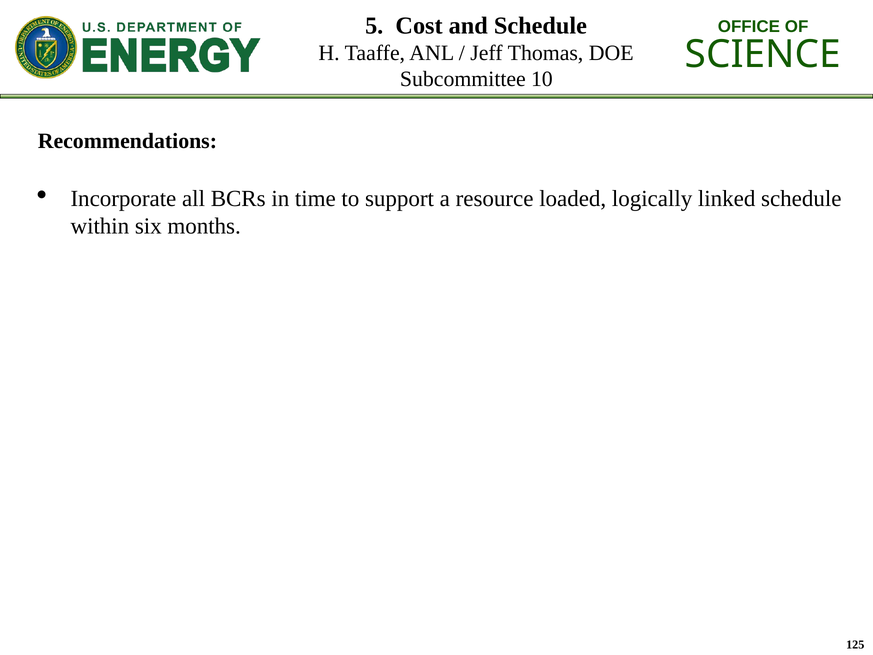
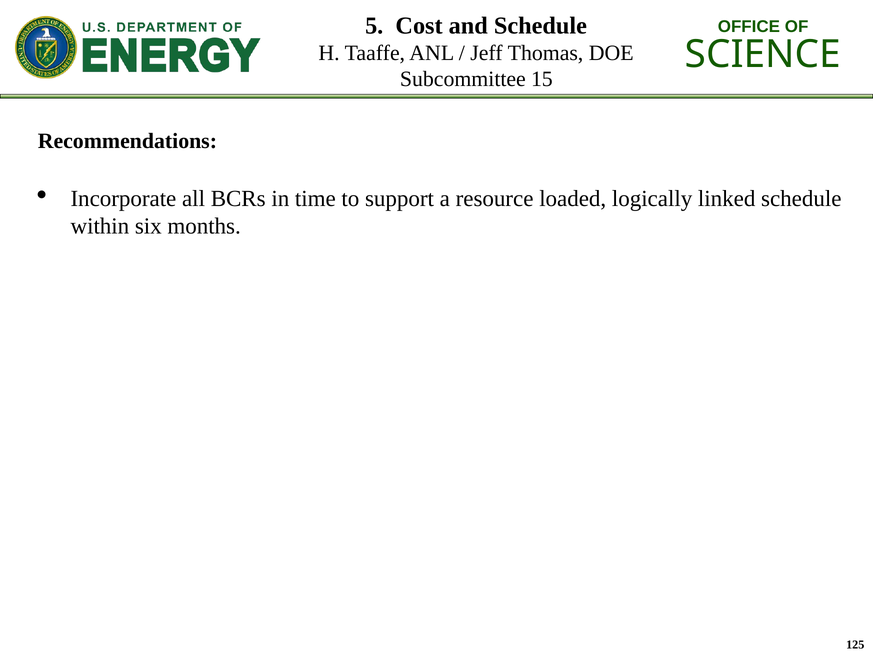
10: 10 -> 15 (542, 79)
